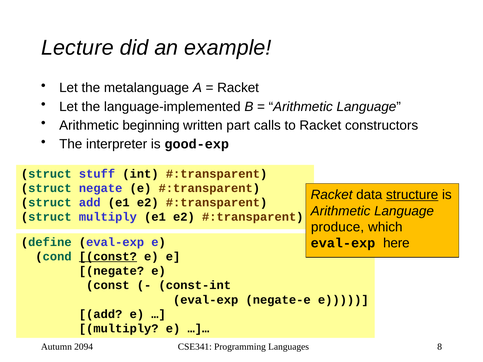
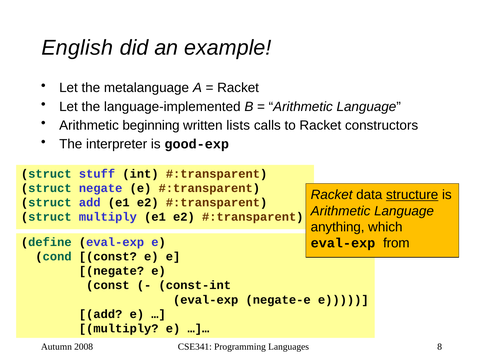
Lecture: Lecture -> English (77, 48)
part: part -> lists (238, 125)
produce: produce -> anything (338, 227)
here: here -> from (396, 243)
const underline: present -> none (108, 257)
2094: 2094 -> 2008 (84, 347)
